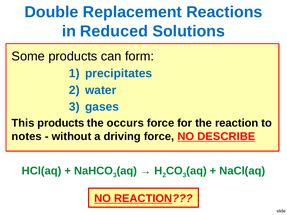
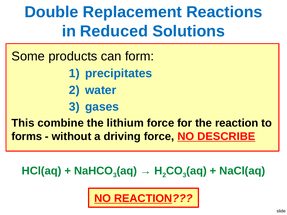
This products: products -> combine (61, 123)
occurs: occurs -> lithium (125, 123)
notes: notes -> forms (27, 137)
